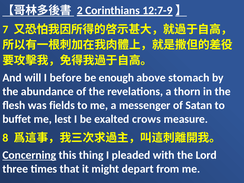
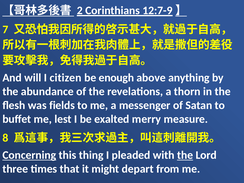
before: before -> citizen (66, 78)
stomach: stomach -> anything (189, 78)
crows: crows -> merry (146, 119)
the underline: none -> present (185, 155)
